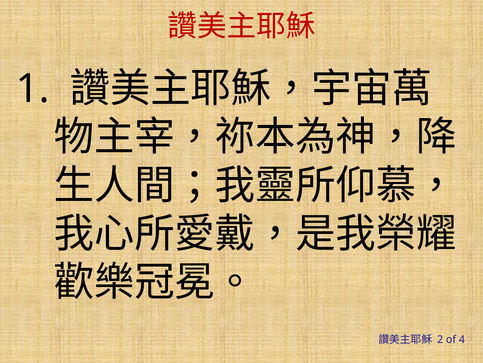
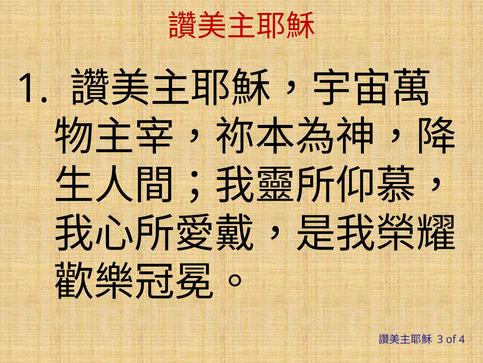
2: 2 -> 3 (440, 339)
